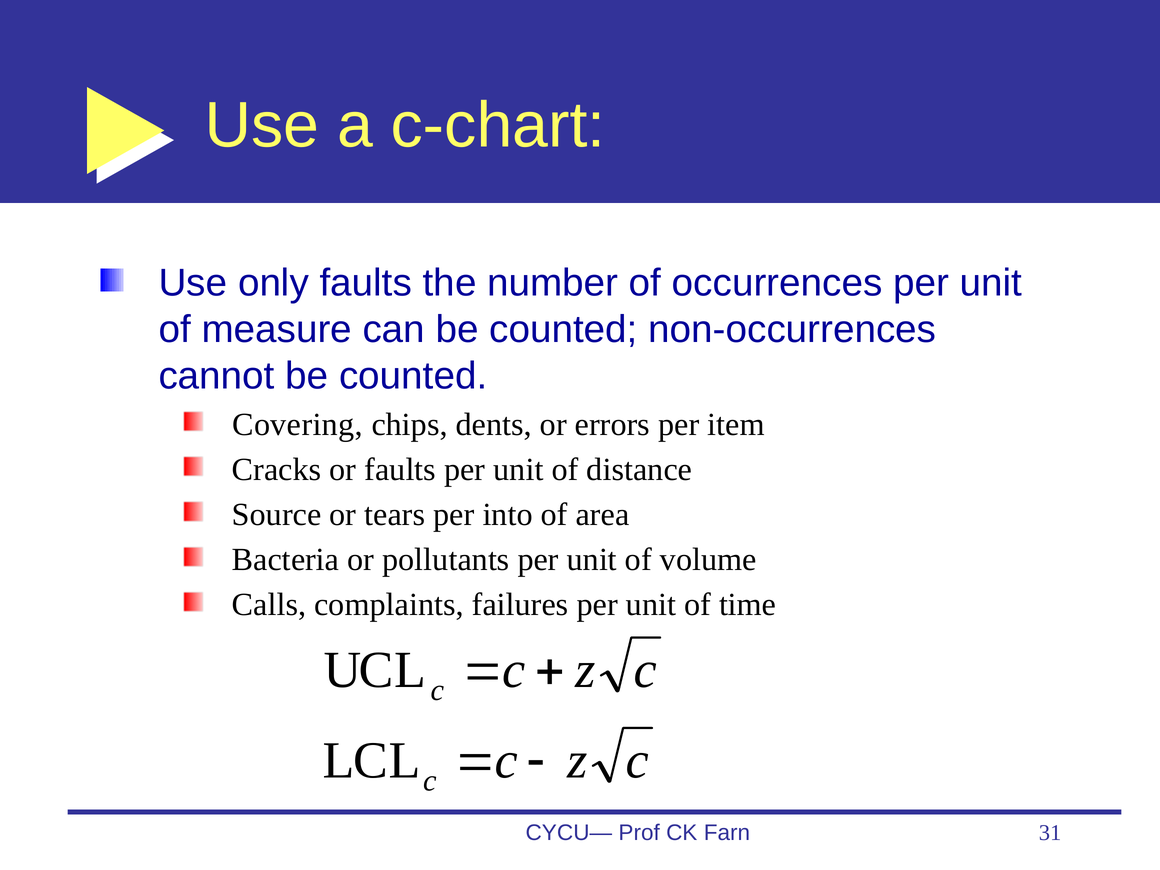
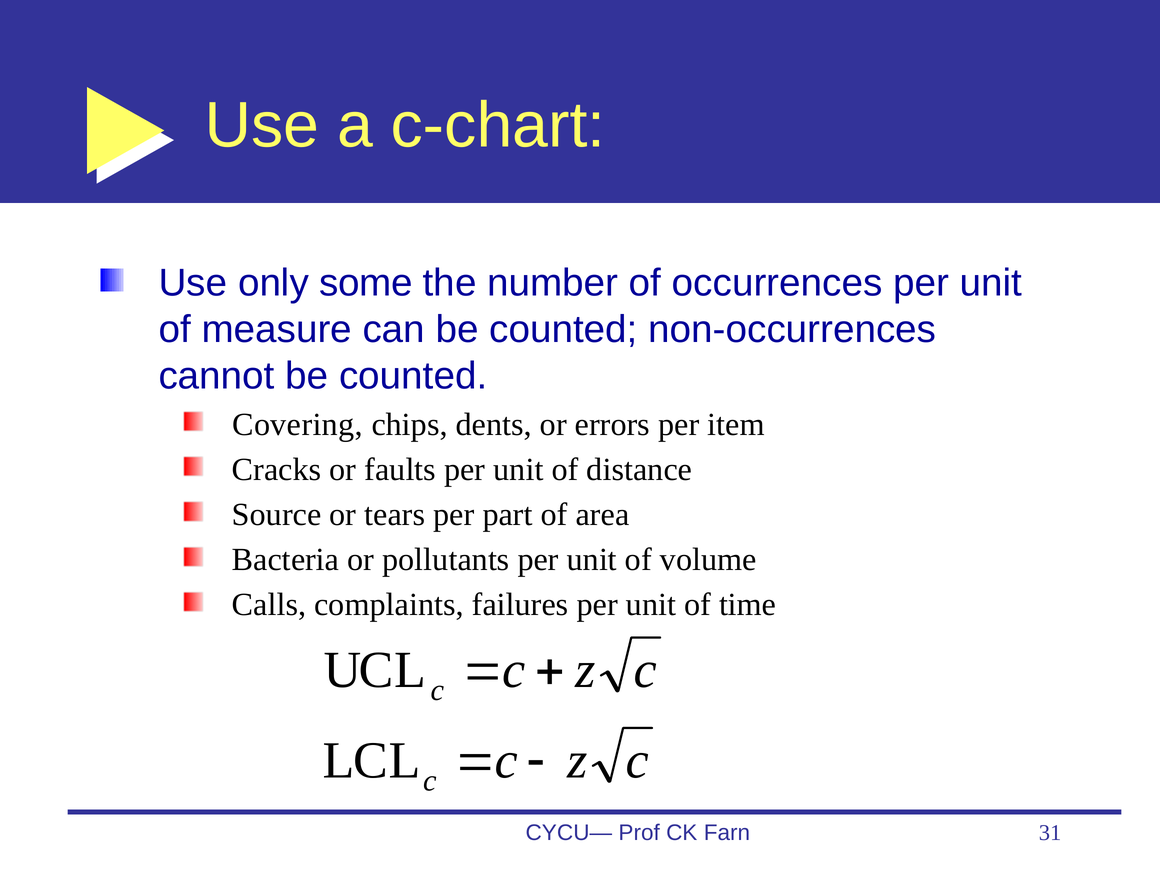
only faults: faults -> some (366, 283)
into: into -> part (508, 515)
